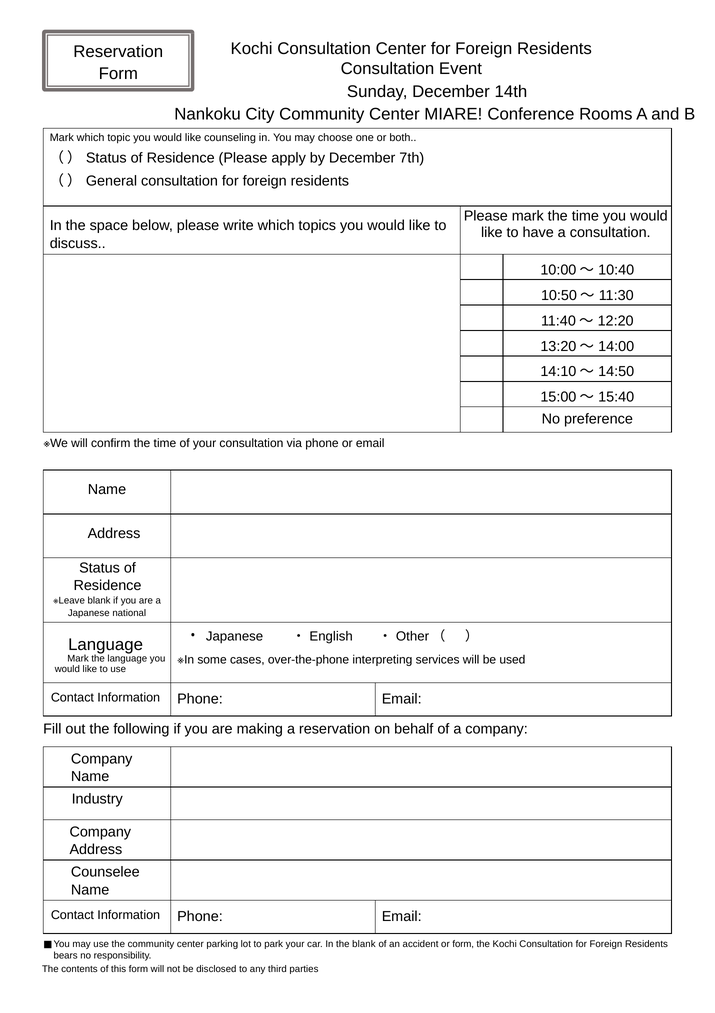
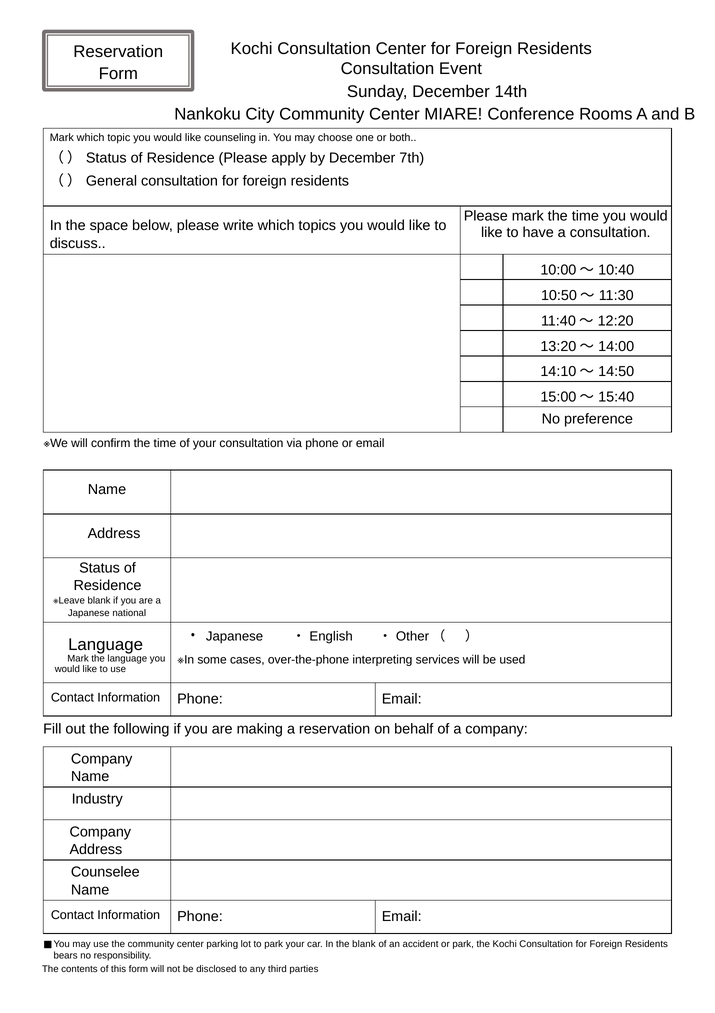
or form: form -> park (463, 944)
